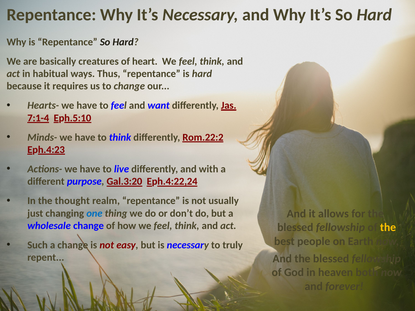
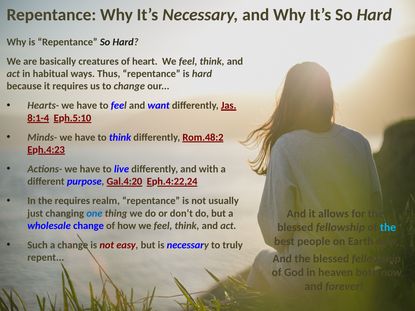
7:1-4: 7:1-4 -> 8:1-4 (38, 118)
Rom.22:2: Rom.22:2 -> Rom.48:2 (203, 137)
Gal.3:20: Gal.3:20 -> Gal.4:20 (124, 182)
the thought: thought -> requires (72, 201)
the colour: yellow -> light blue (388, 228)
